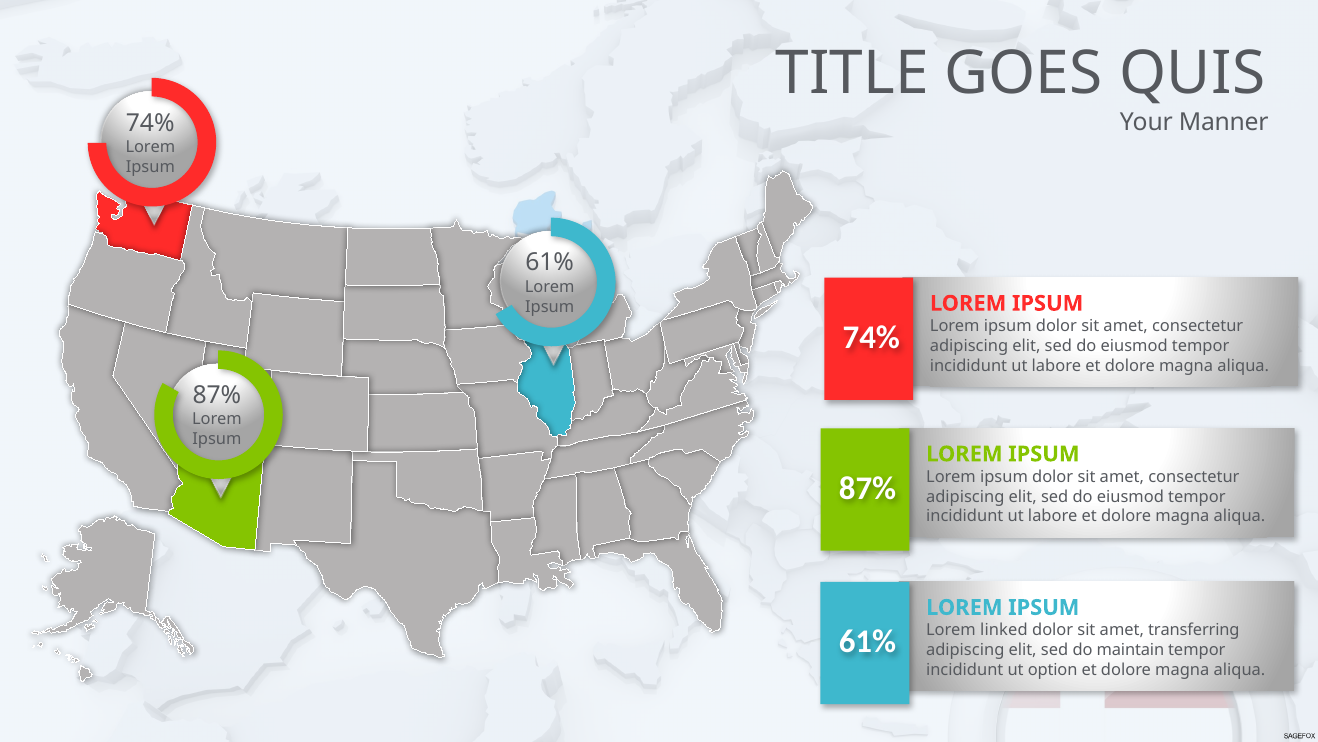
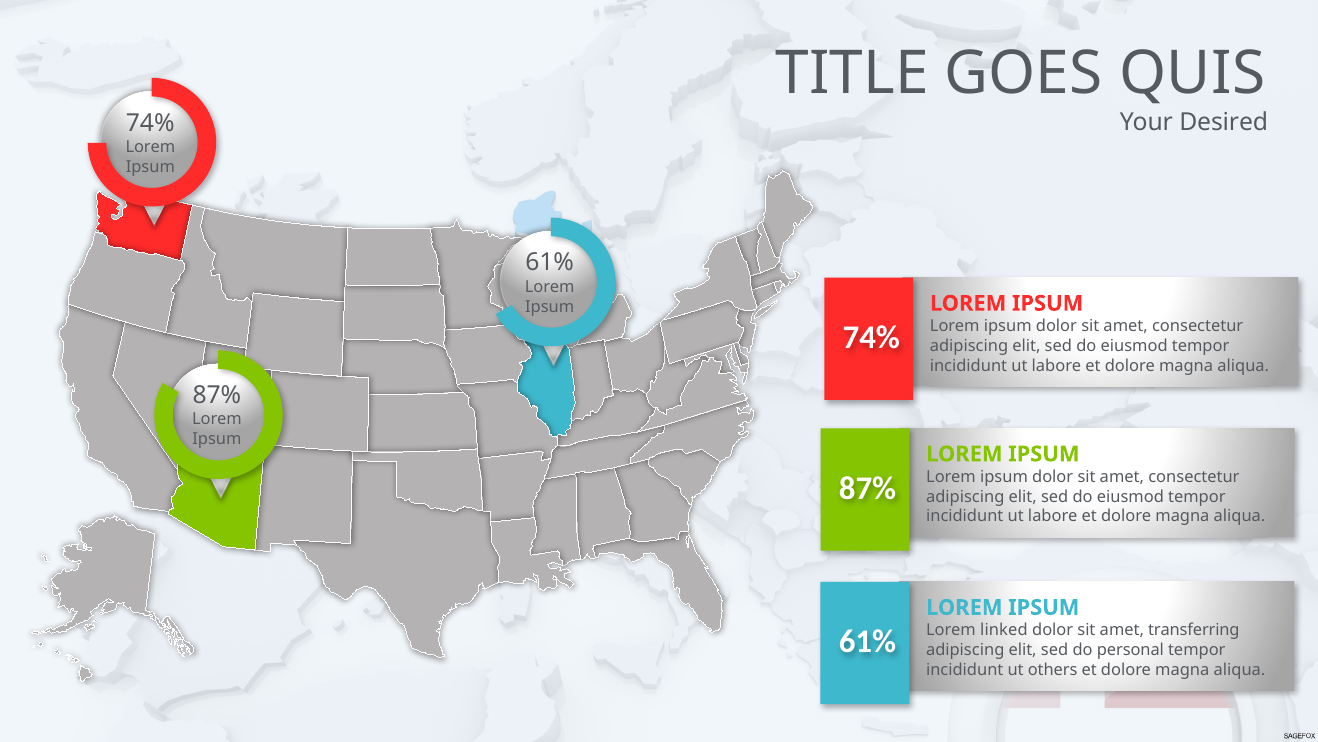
Manner: Manner -> Desired (1224, 122)
maintain: maintain -> personal (1130, 650)
option: option -> others (1053, 669)
